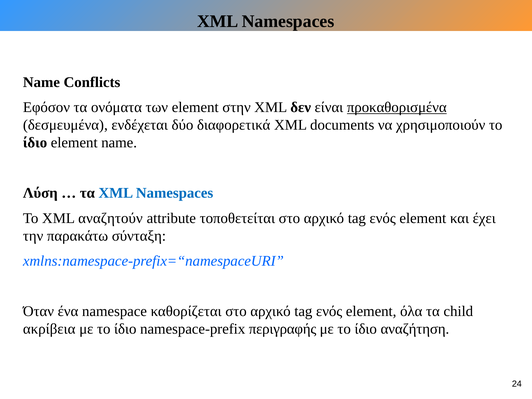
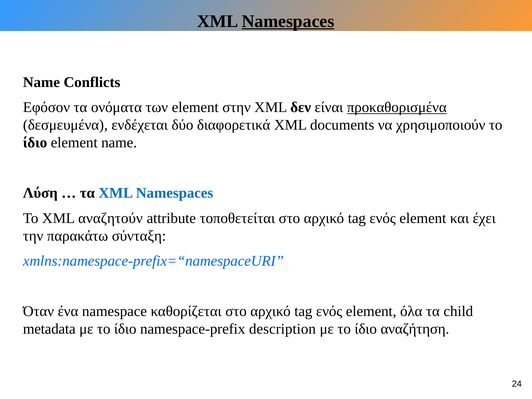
Namespaces underline: none -> present (288, 21)
ακρίβεια: ακρίβεια -> metadata (49, 329)
περιγραφής: περιγραφής -> description (282, 329)
